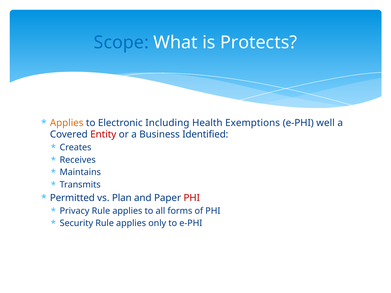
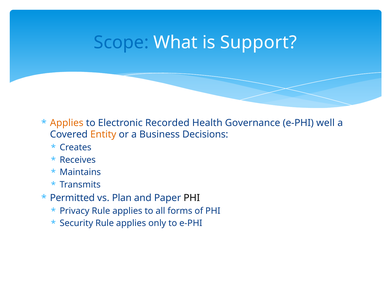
Protects: Protects -> Support (259, 43)
Including: Including -> Recorded (167, 123)
Exemptions: Exemptions -> Governance (253, 123)
Entity colour: red -> orange (103, 135)
Identified: Identified -> Decisions (205, 135)
PHI colour: red -> black (192, 198)
